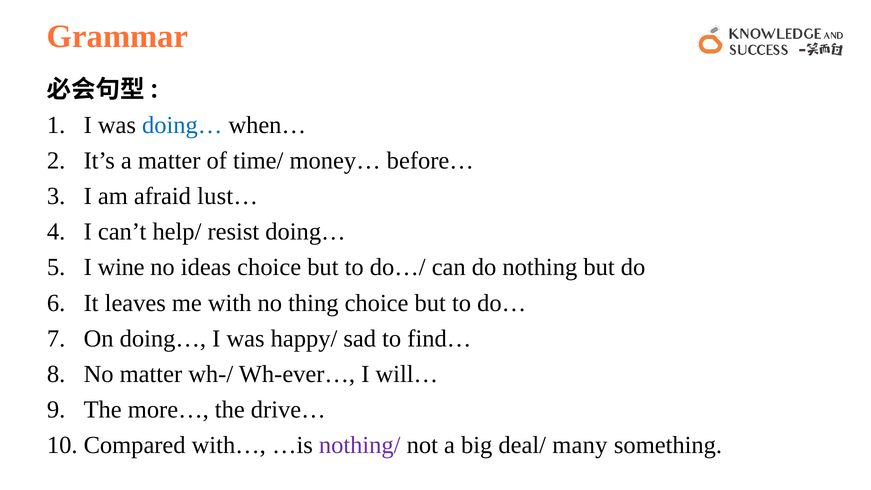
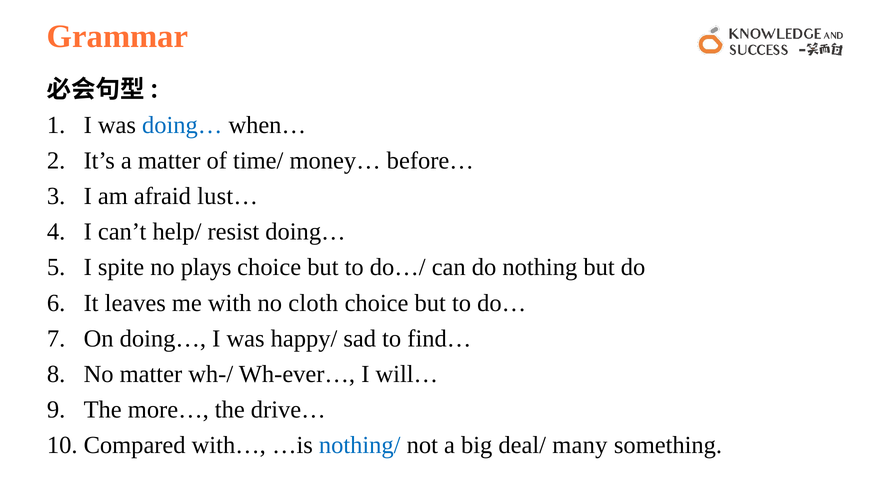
wine: wine -> spite (121, 267)
ideas: ideas -> plays (206, 267)
thing: thing -> cloth (313, 303)
nothing/ colour: purple -> blue (360, 445)
